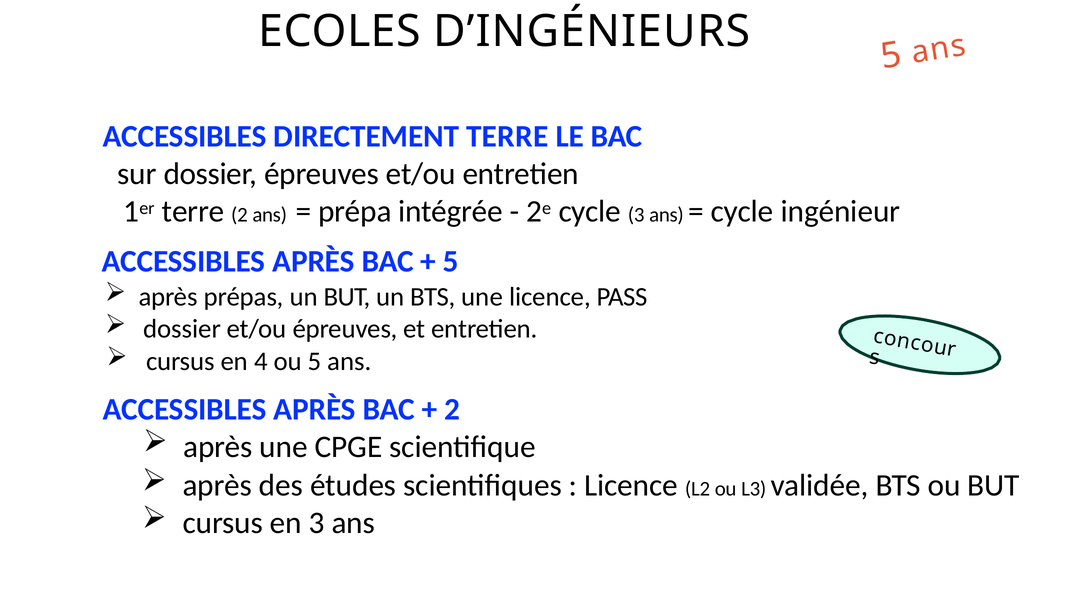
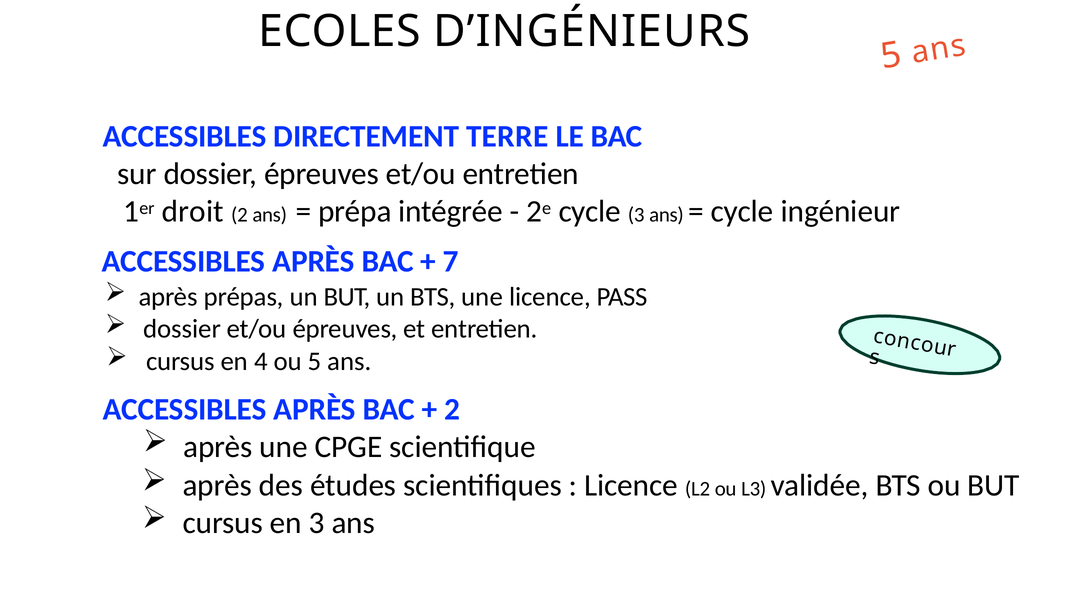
1er terre: terre -> droit (193, 211)
5: 5 -> 7 (451, 262)
